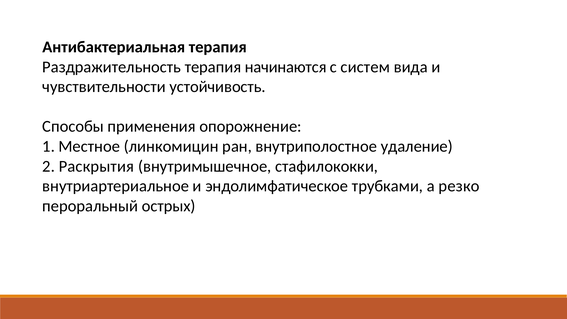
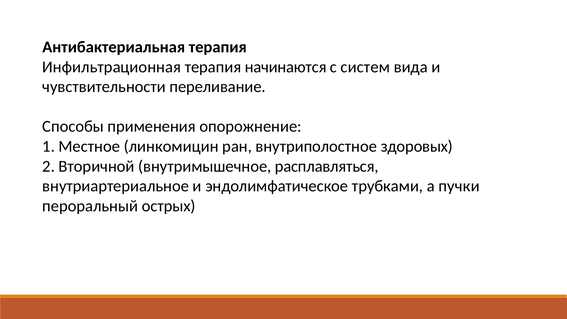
Раздражительность: Раздражительность -> Инфильтрационная (112, 67)
устойчивость: устойчивость -> переливание (218, 87)
удаление: удаление -> здоровых (417, 146)
Раскрытия: Раскрытия -> Вторичной (97, 166)
стафилококки: стафилококки -> расплавляться (327, 166)
резко: резко -> пучки (459, 186)
